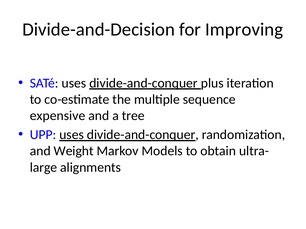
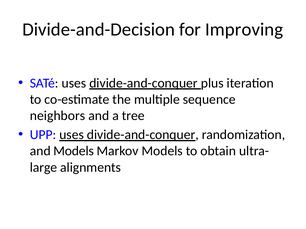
expensive: expensive -> neighbors (58, 116)
and Weight: Weight -> Models (74, 151)
